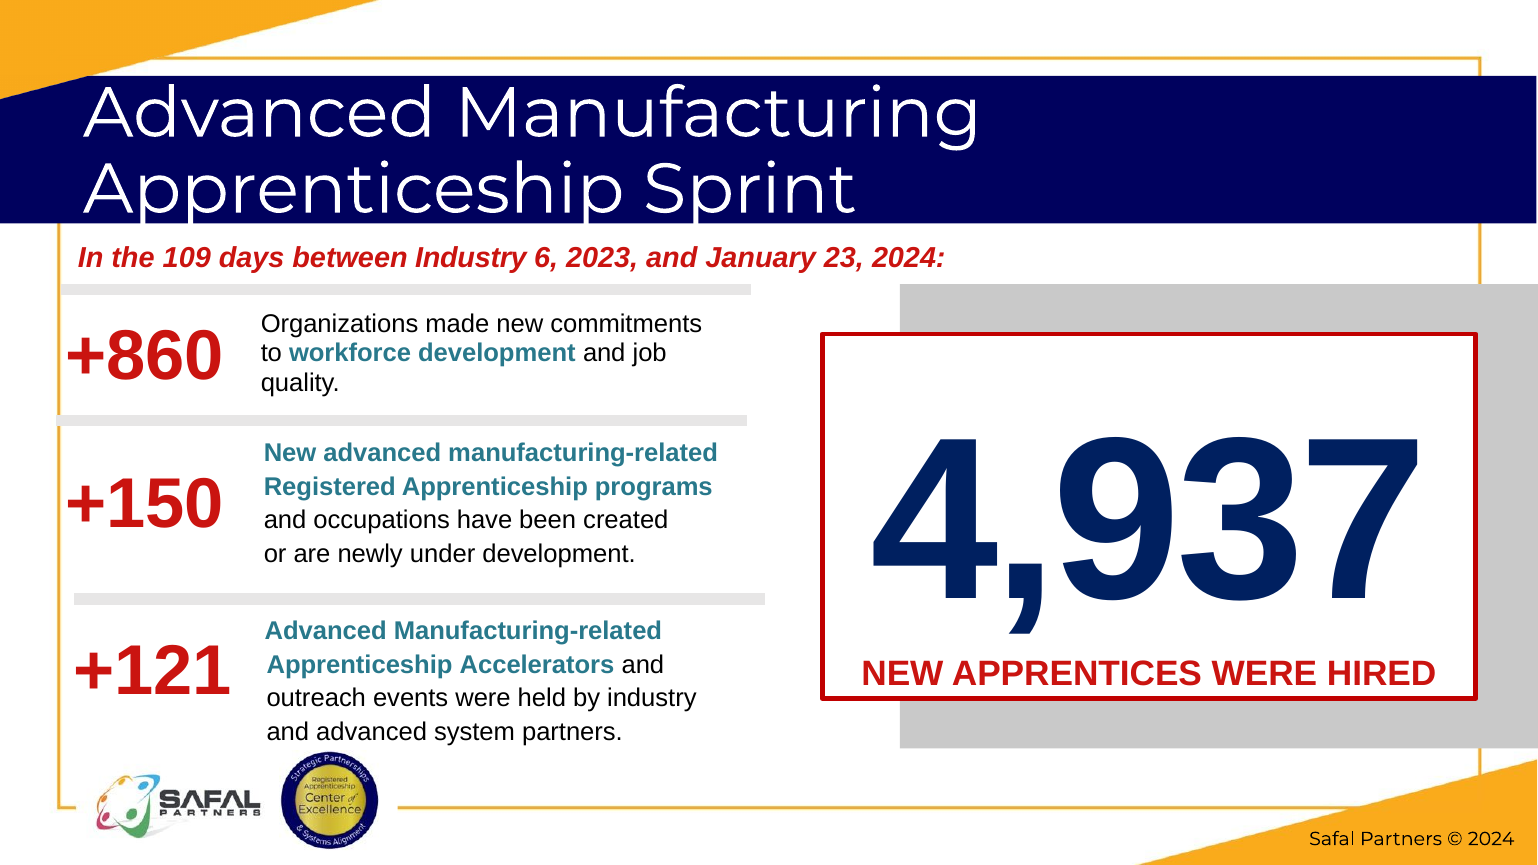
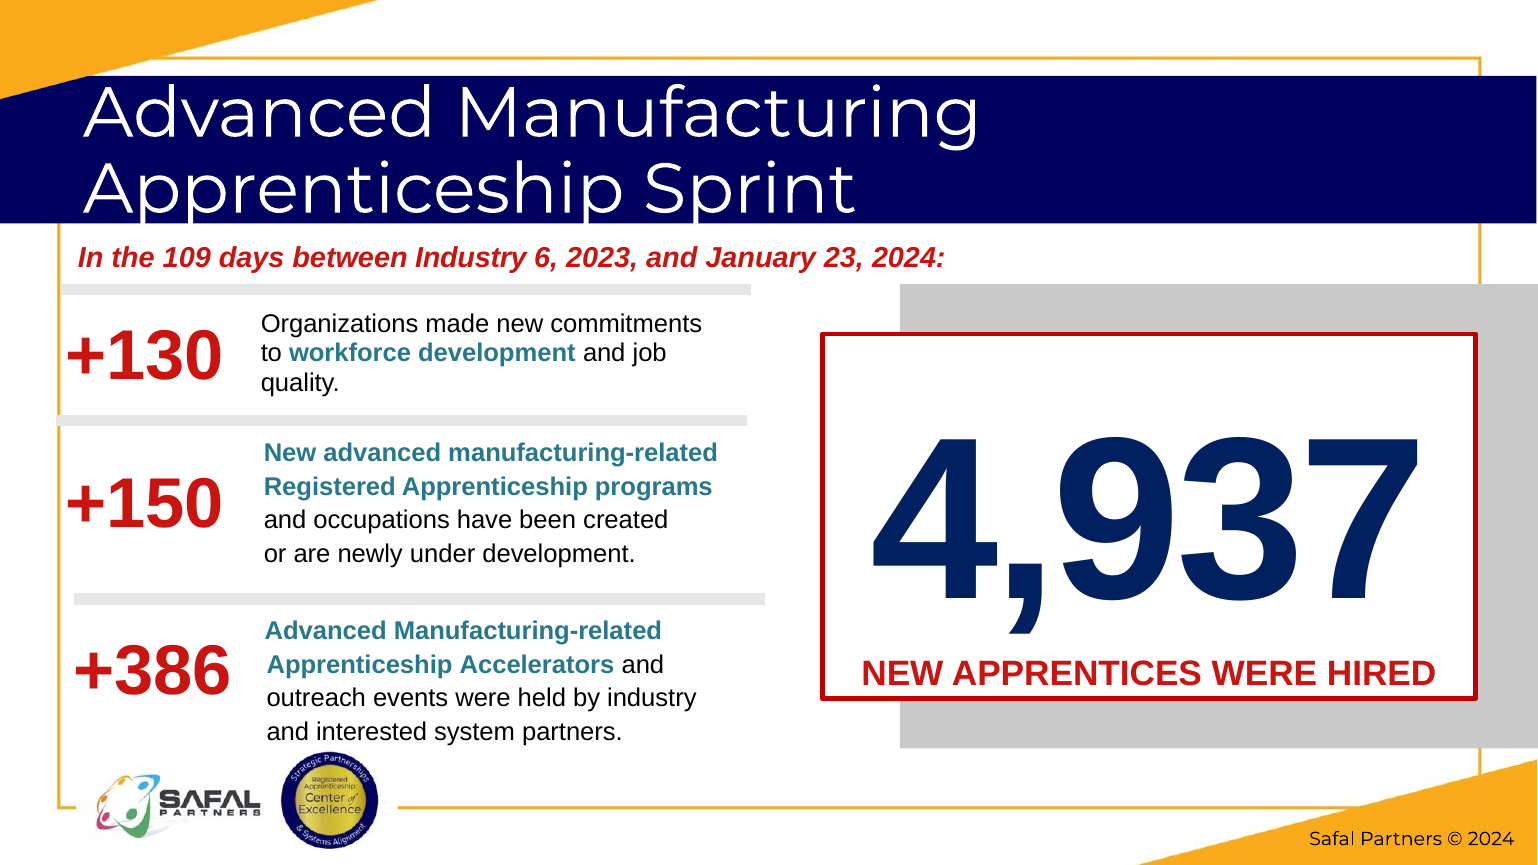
+860: +860 -> +130 (145, 356)
+121: +121 -> +386 (153, 672)
and advanced: advanced -> interested (372, 732)
